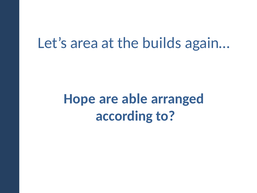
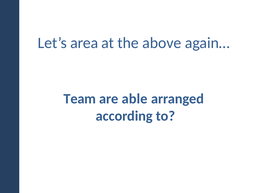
builds: builds -> above (162, 43)
Hope: Hope -> Team (80, 99)
